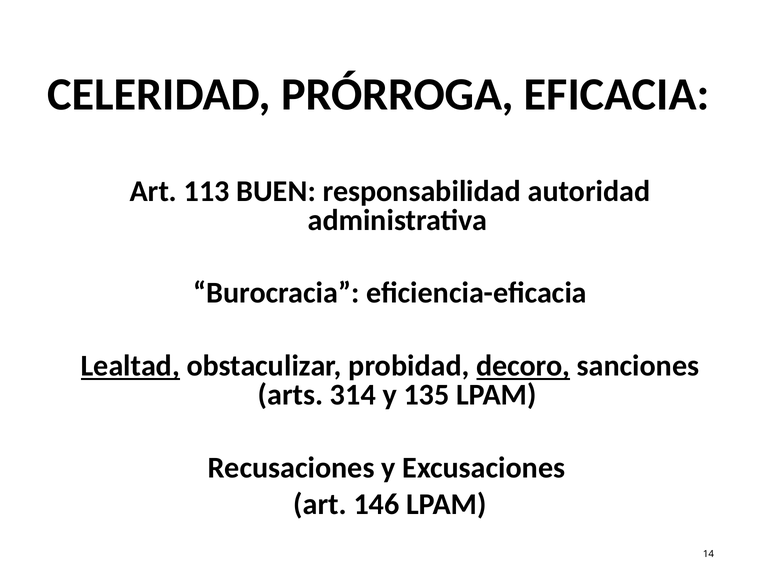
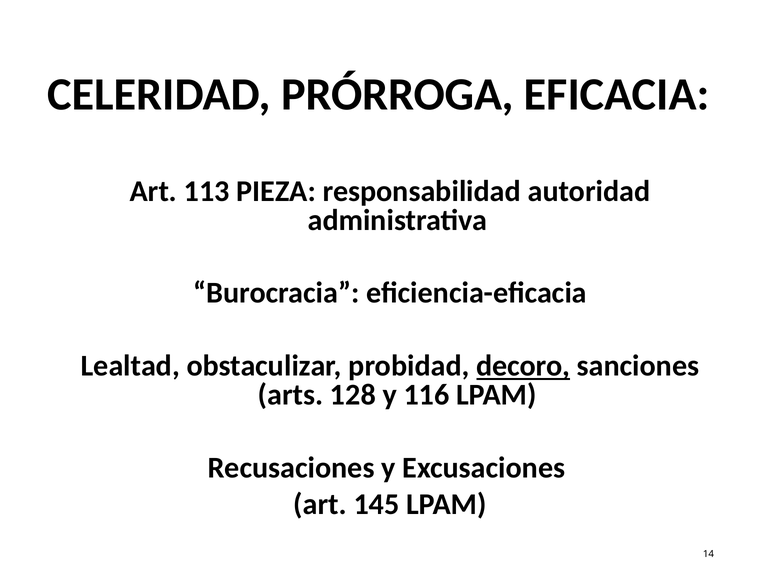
BUEN: BUEN -> PIEZA (276, 191)
Lealtad underline: present -> none (130, 366)
314: 314 -> 128 (353, 395)
135: 135 -> 116 (426, 395)
146: 146 -> 145 (376, 505)
